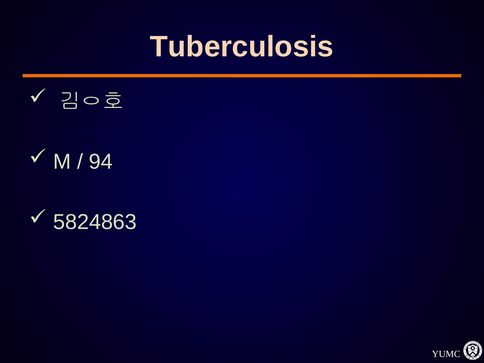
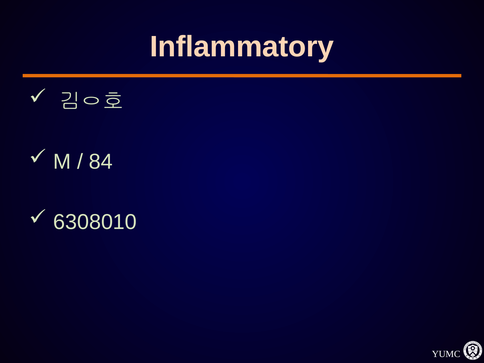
Tuberculosis: Tuberculosis -> Inflammatory (242, 47)
94: 94 -> 84 (101, 162)
5824863: 5824863 -> 6308010 (95, 222)
